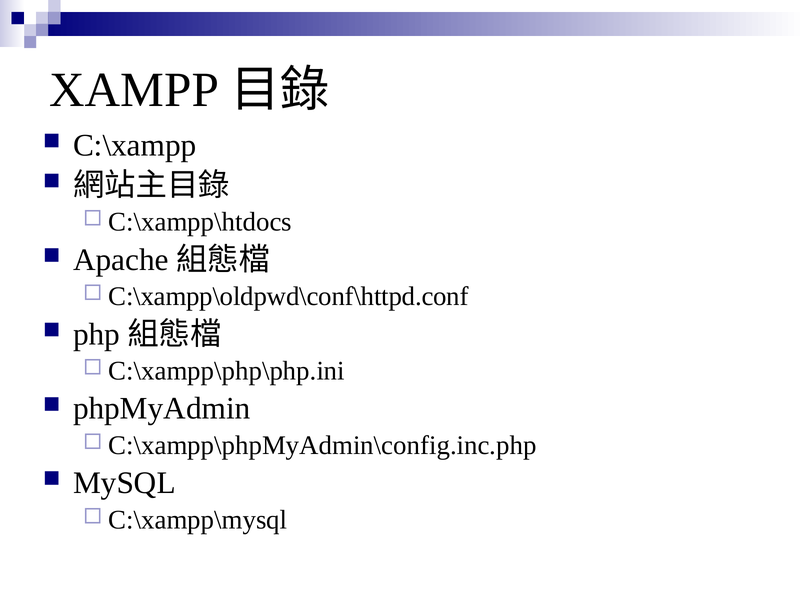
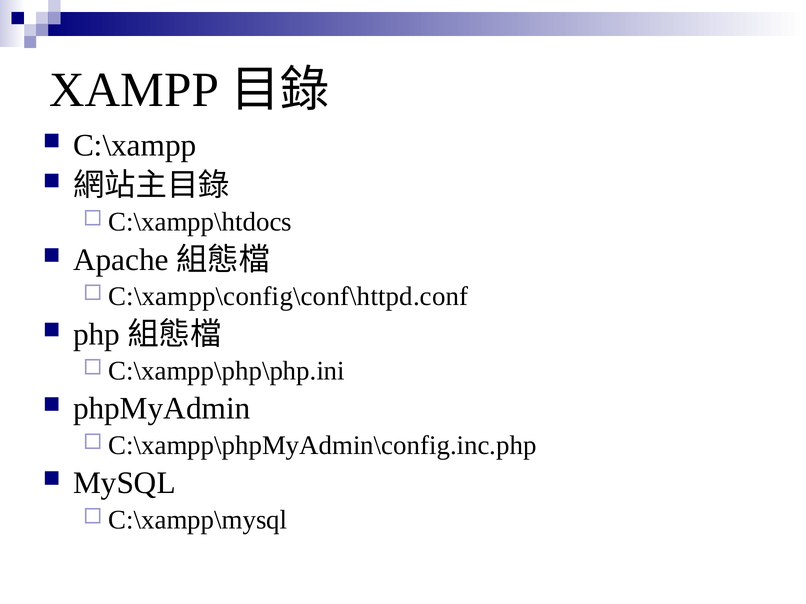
C:\xampp\oldpwd\conf\httpd.conf: C:\xampp\oldpwd\conf\httpd.conf -> C:\xampp\config\conf\httpd.conf (288, 297)
